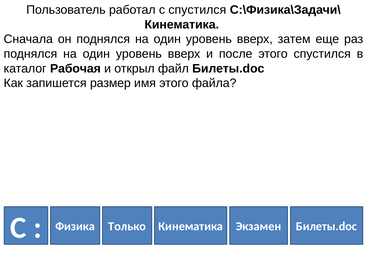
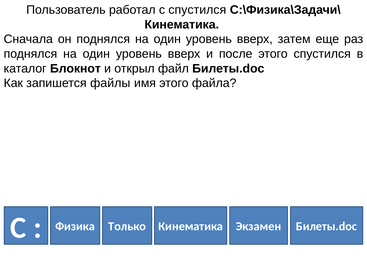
Рабочая: Рабочая -> Блокнот (75, 69)
размер: размер -> файлы (110, 83)
